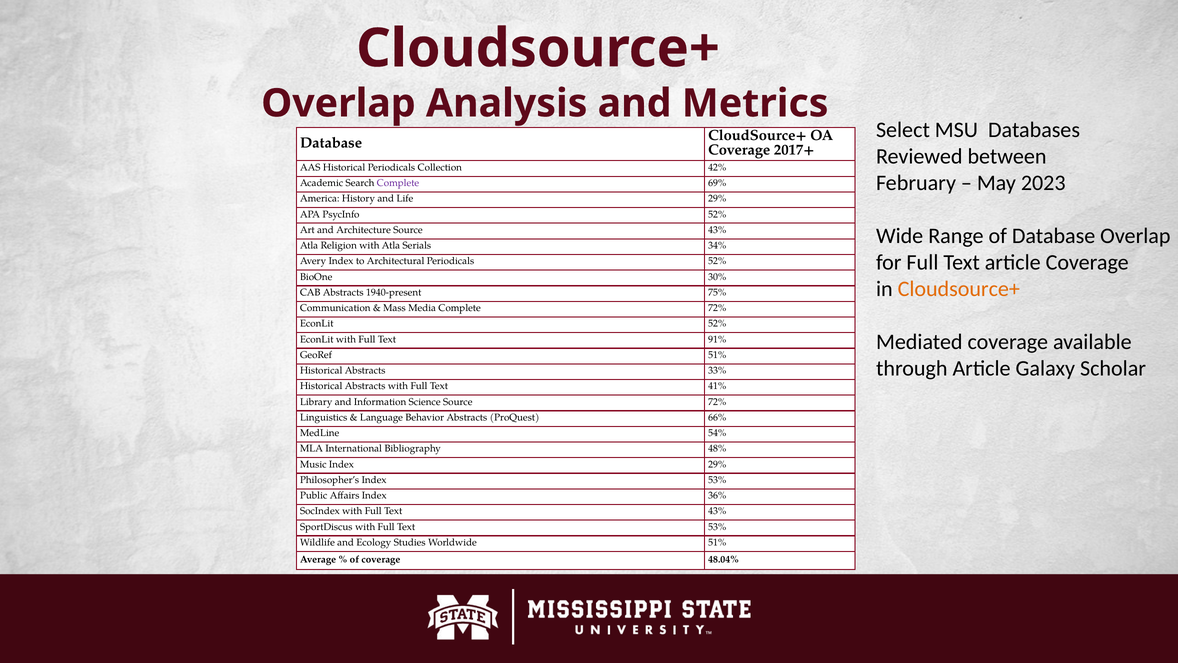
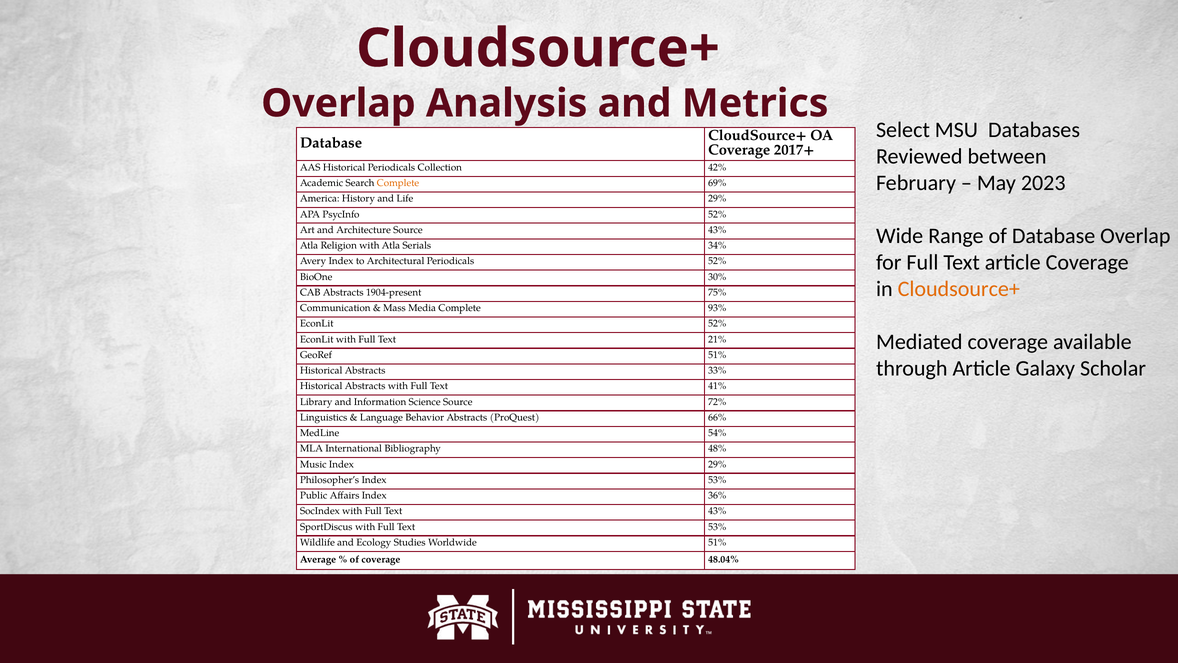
Complete colour: purple -> orange (398, 183)
1940-present: 1940-present -> 1904-present (394, 292)
Complete 72%: 72% -> 93% (717, 308)
91%: 91% -> 21% (717, 339)
